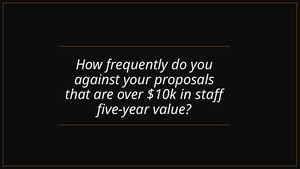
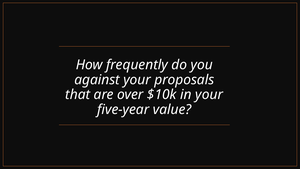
in staff: staff -> your (209, 94)
